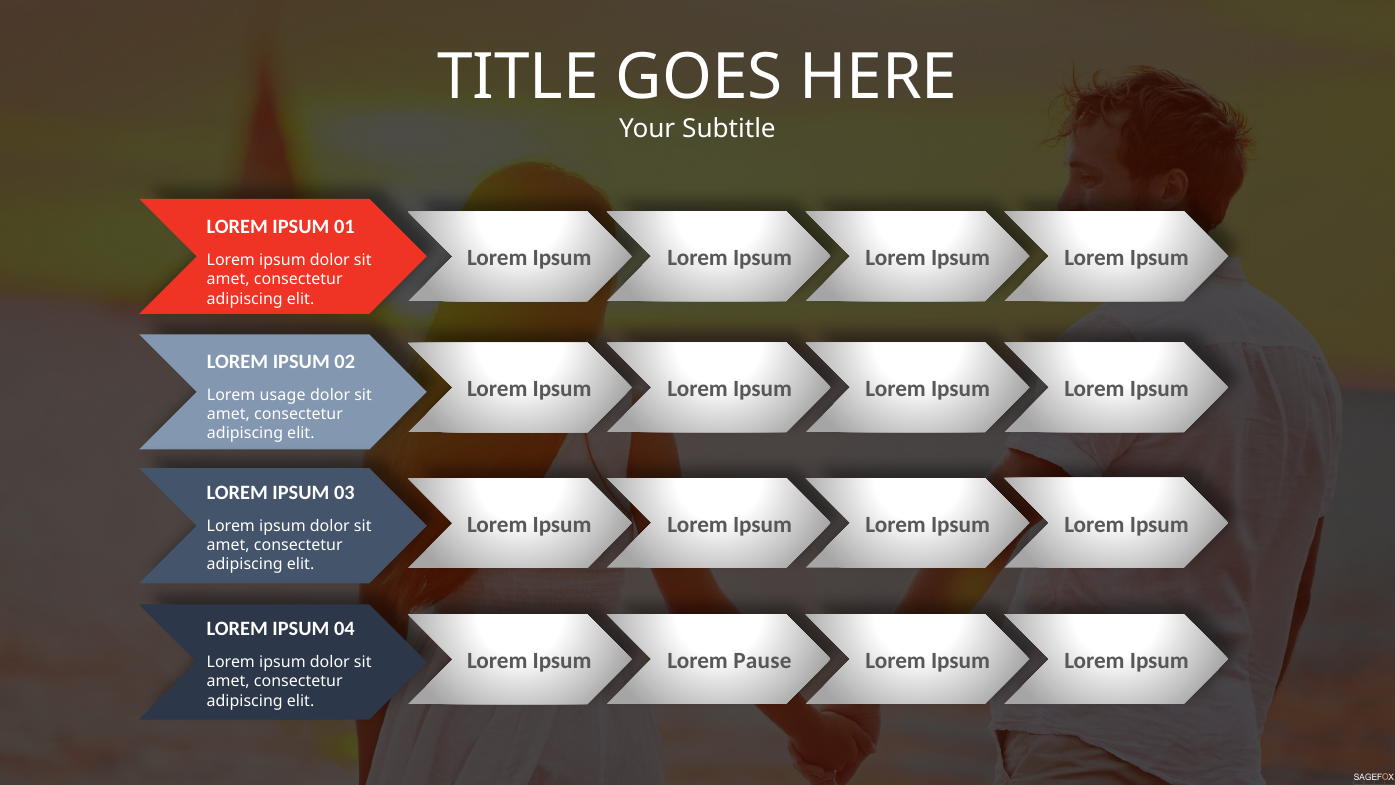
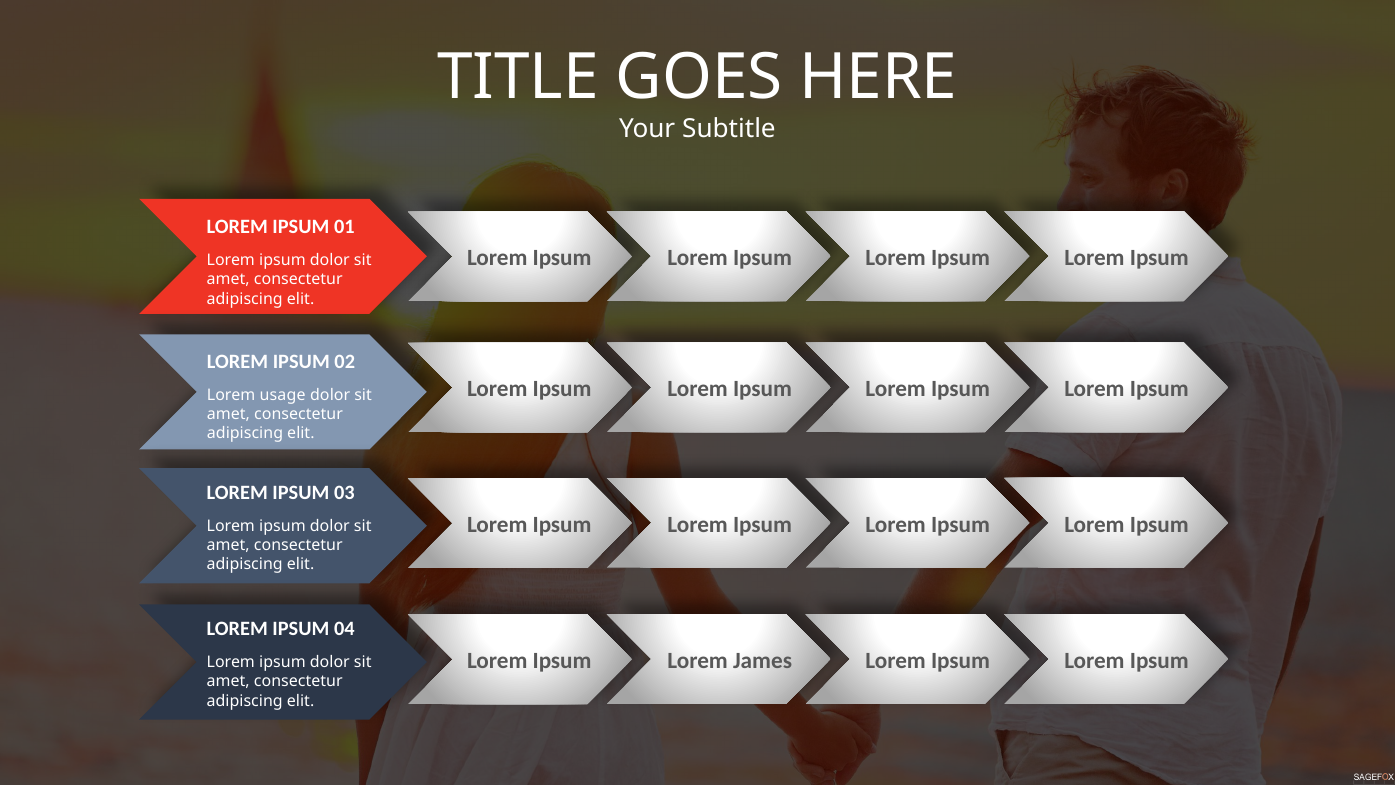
Pause: Pause -> James (763, 660)
